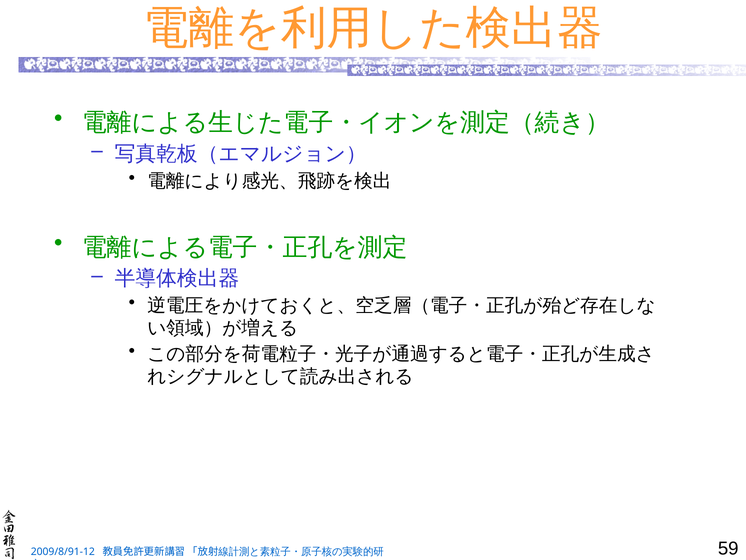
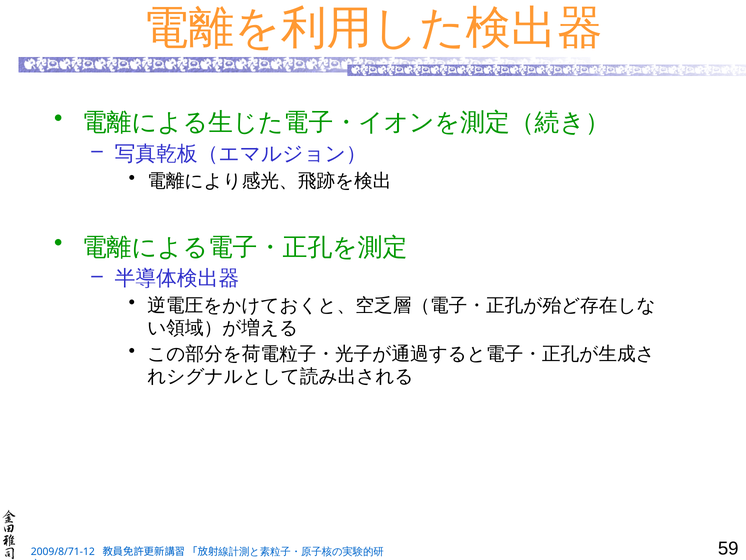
2009/8/91-12: 2009/8/91-12 -> 2009/8/71-12 (63, 552)
